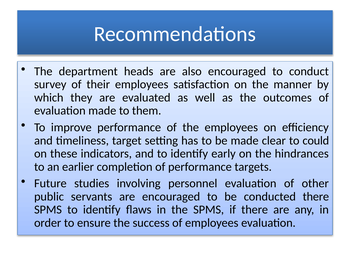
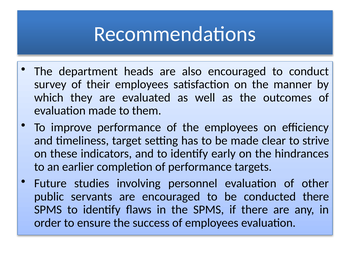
could: could -> strive (316, 140)
